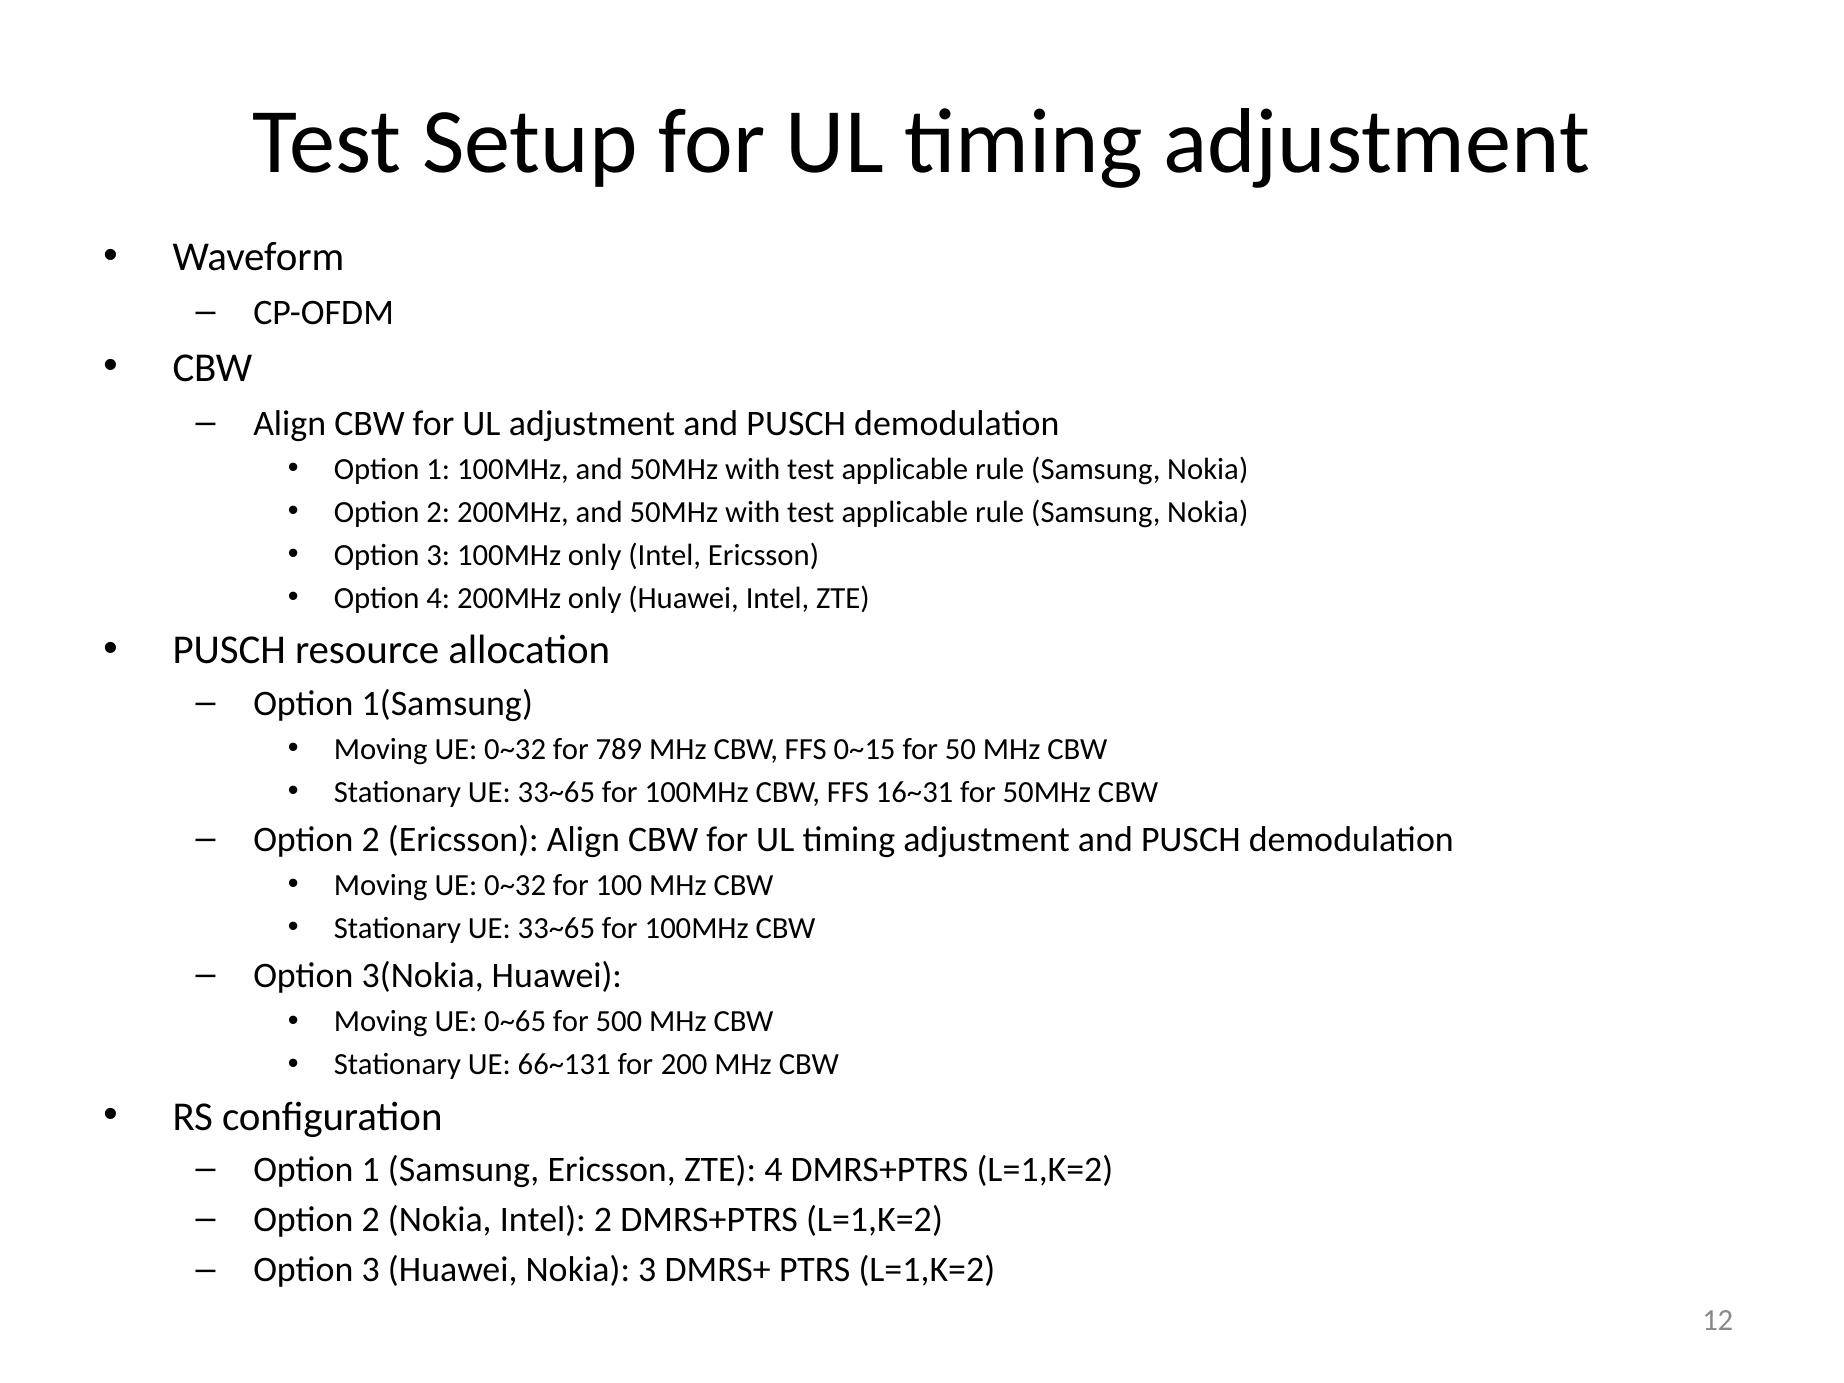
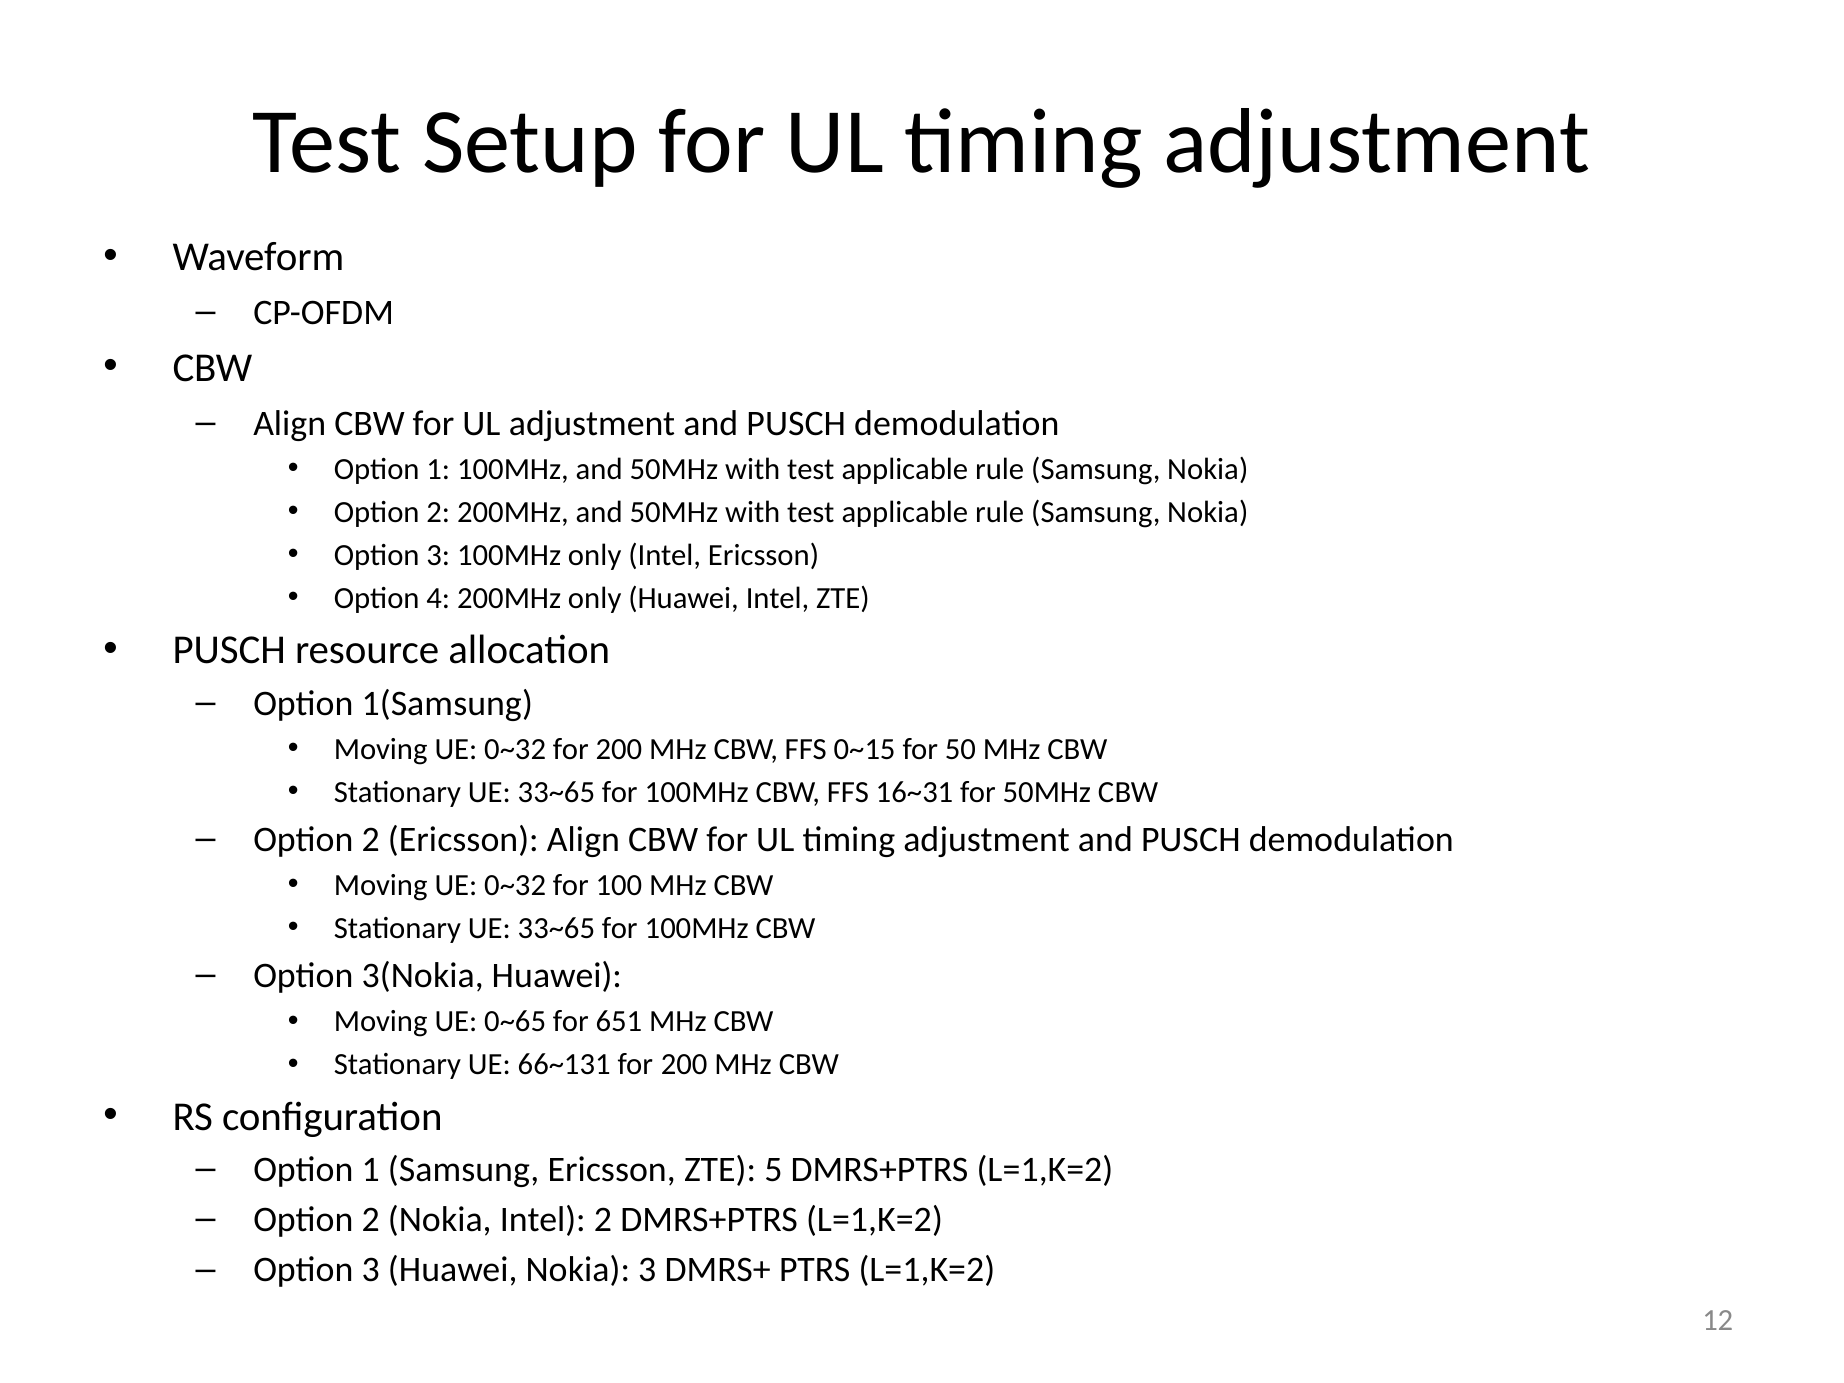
0~32 for 789: 789 -> 200 (619, 749)
500: 500 -> 651 (619, 1022)
ZTE 4: 4 -> 5 (774, 1170)
